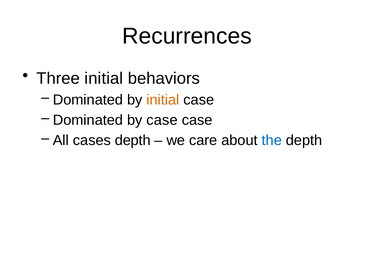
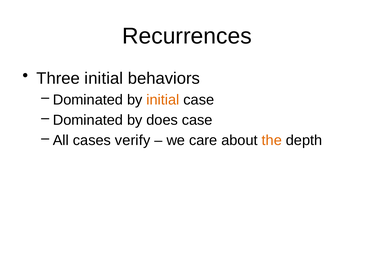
by case: case -> does (162, 120)
cases depth: depth -> verify (133, 141)
the colour: blue -> orange (272, 141)
